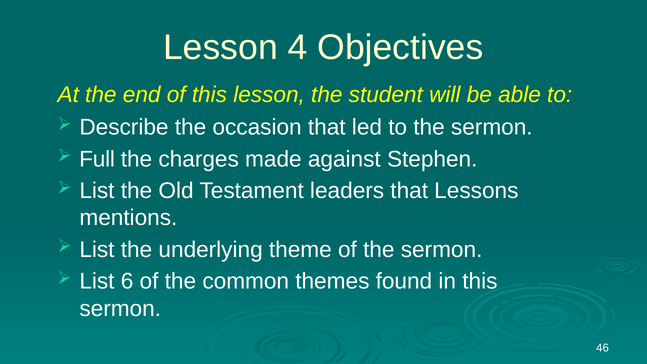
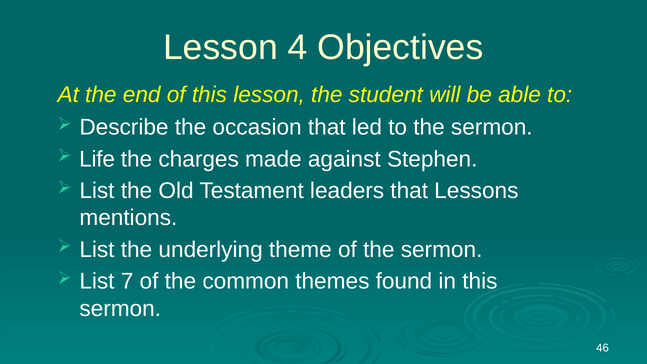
Full: Full -> Life (97, 159)
6: 6 -> 7 (127, 281)
